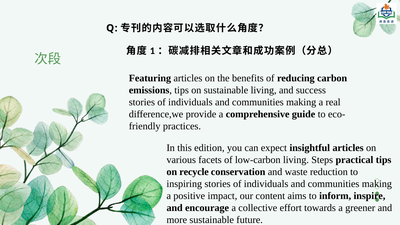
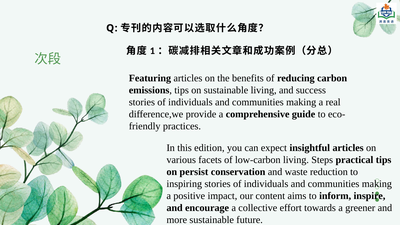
recycle: recycle -> persist (194, 172)
